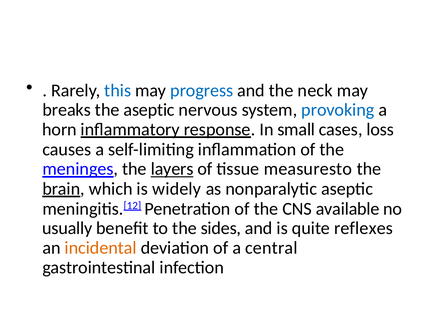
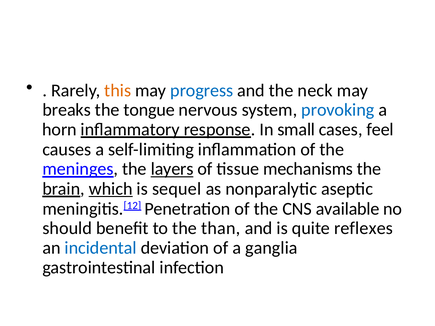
this colour: blue -> orange (118, 90)
the aseptic: aseptic -> tongue (149, 110)
loss: loss -> feel (380, 130)
measuresto: measuresto -> mechanisms (308, 169)
which underline: none -> present (111, 189)
widely: widely -> sequel (177, 189)
usually: usually -> should (67, 228)
sides: sides -> than (221, 228)
incidental colour: orange -> blue (101, 248)
central: central -> ganglia (271, 248)
